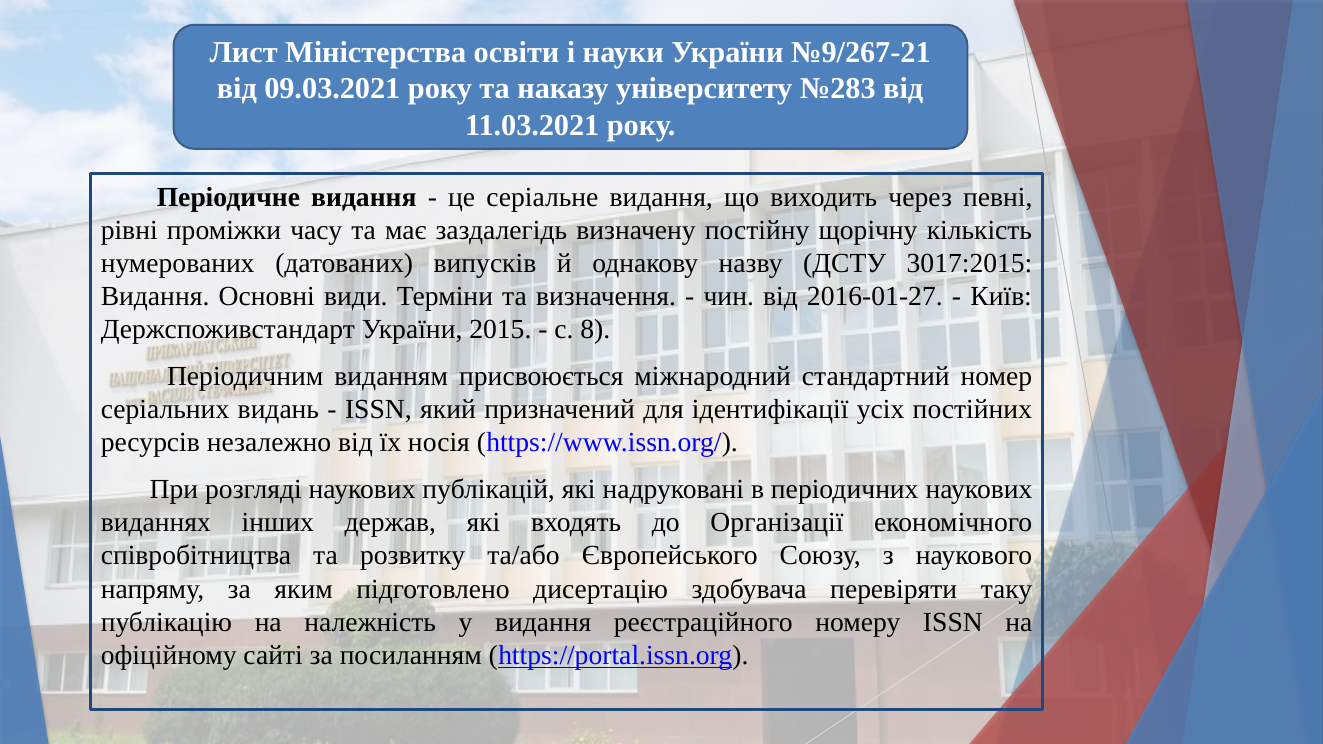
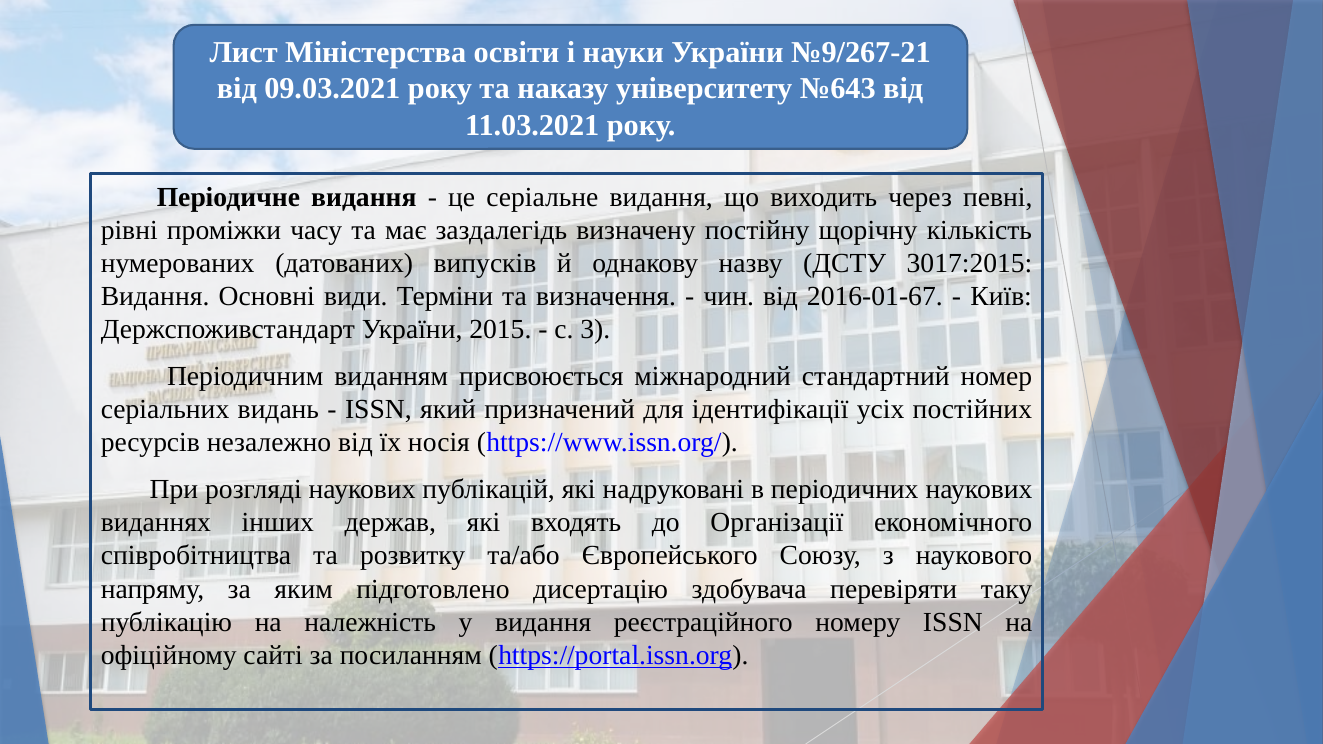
№283: №283 -> №643 (838, 89)
2016-01-27: 2016-01-27 -> 2016-01-67 (875, 297)
8: 8 -> 3 (595, 330)
